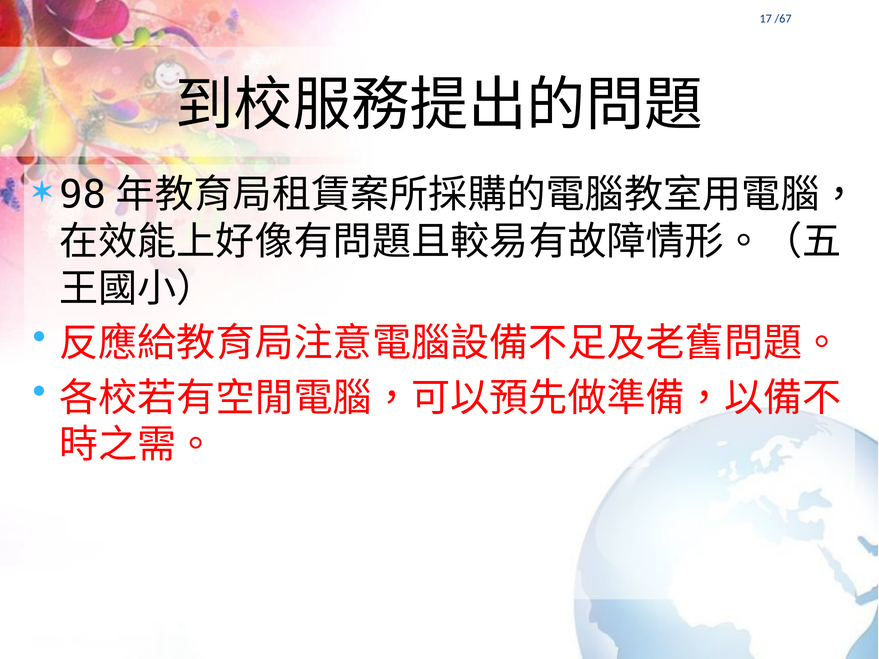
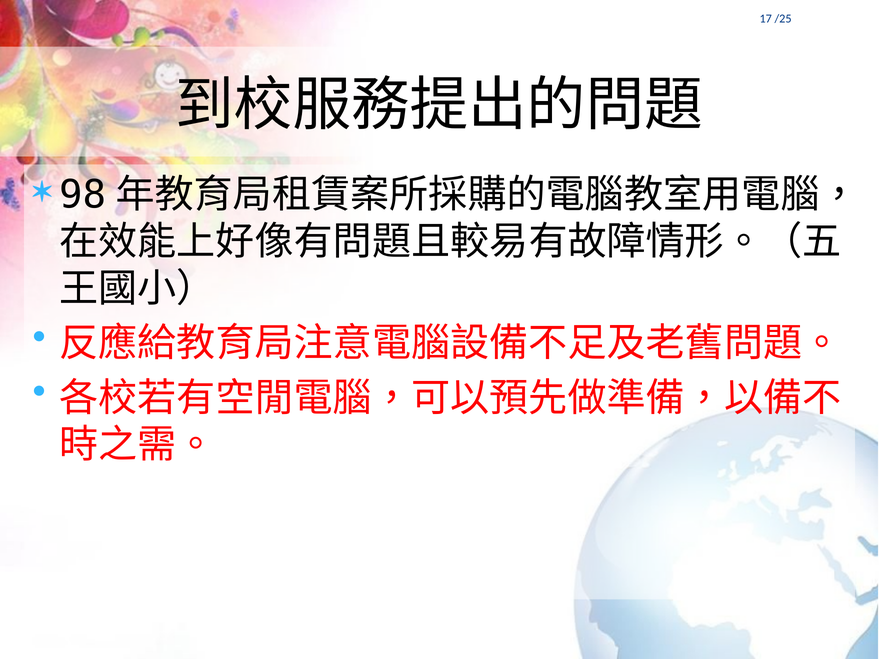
/67: /67 -> /25 (783, 19)
